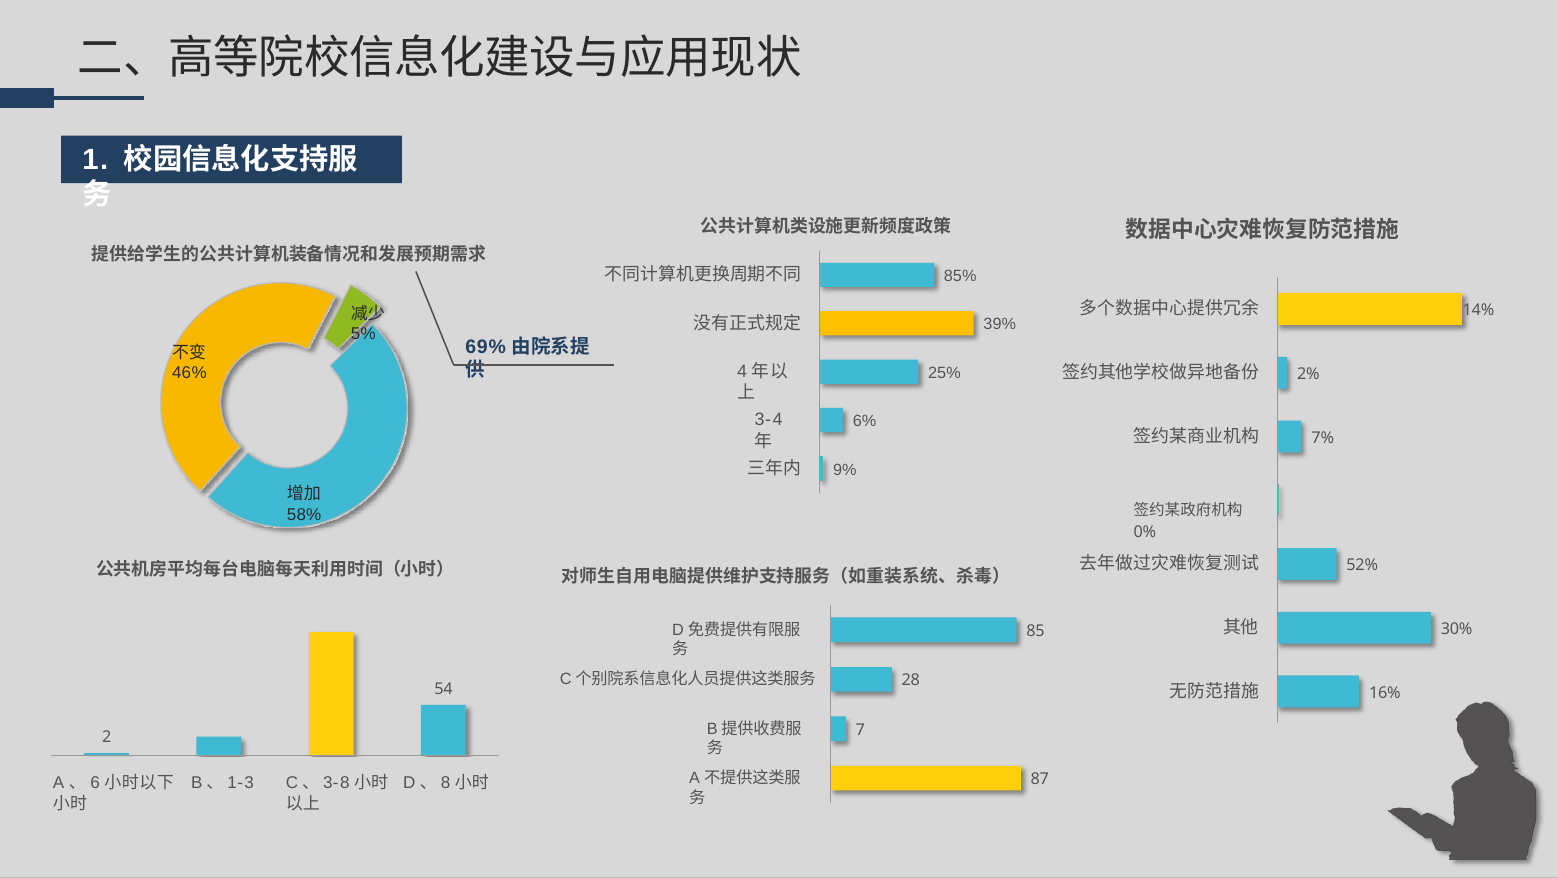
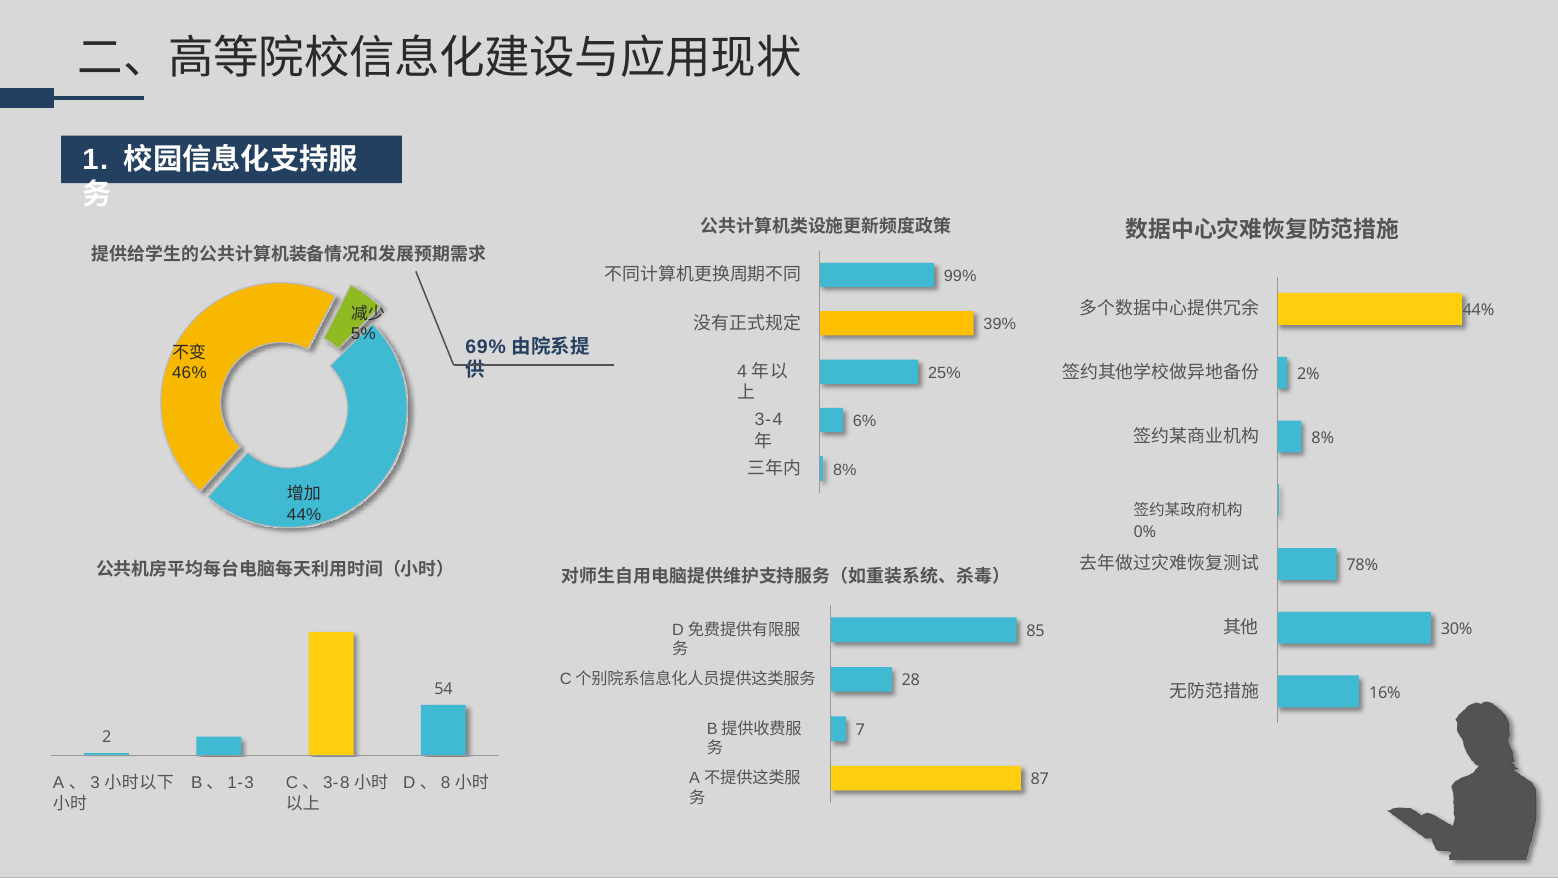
85%: 85% -> 99% (960, 276)
14%: 14% -> 44% (1478, 310)
7%: 7% -> 8% (1323, 437)
9%: 9% -> 8% (845, 469)
58%: 58% -> 44% (304, 514)
52%: 52% -> 78% (1362, 565)
6: 6 -> 3 (95, 783)
